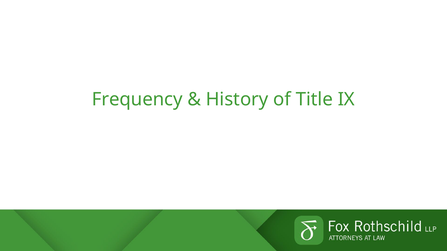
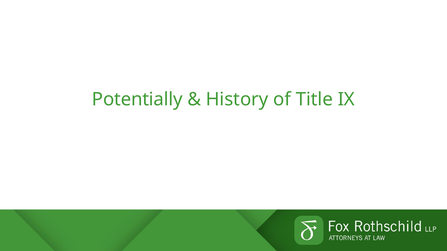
Frequency: Frequency -> Potentially (137, 99)
